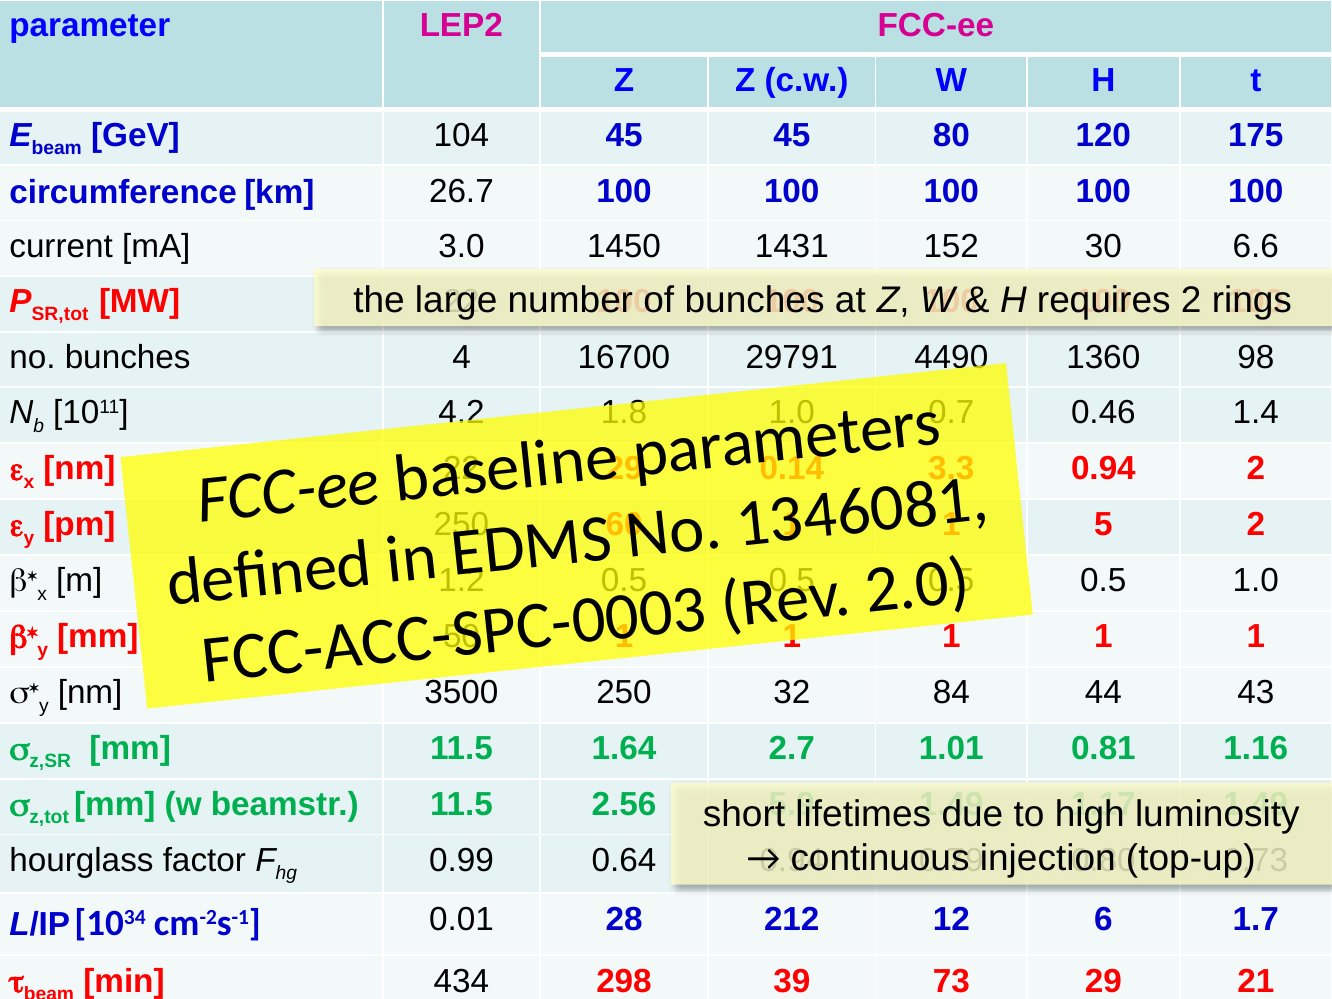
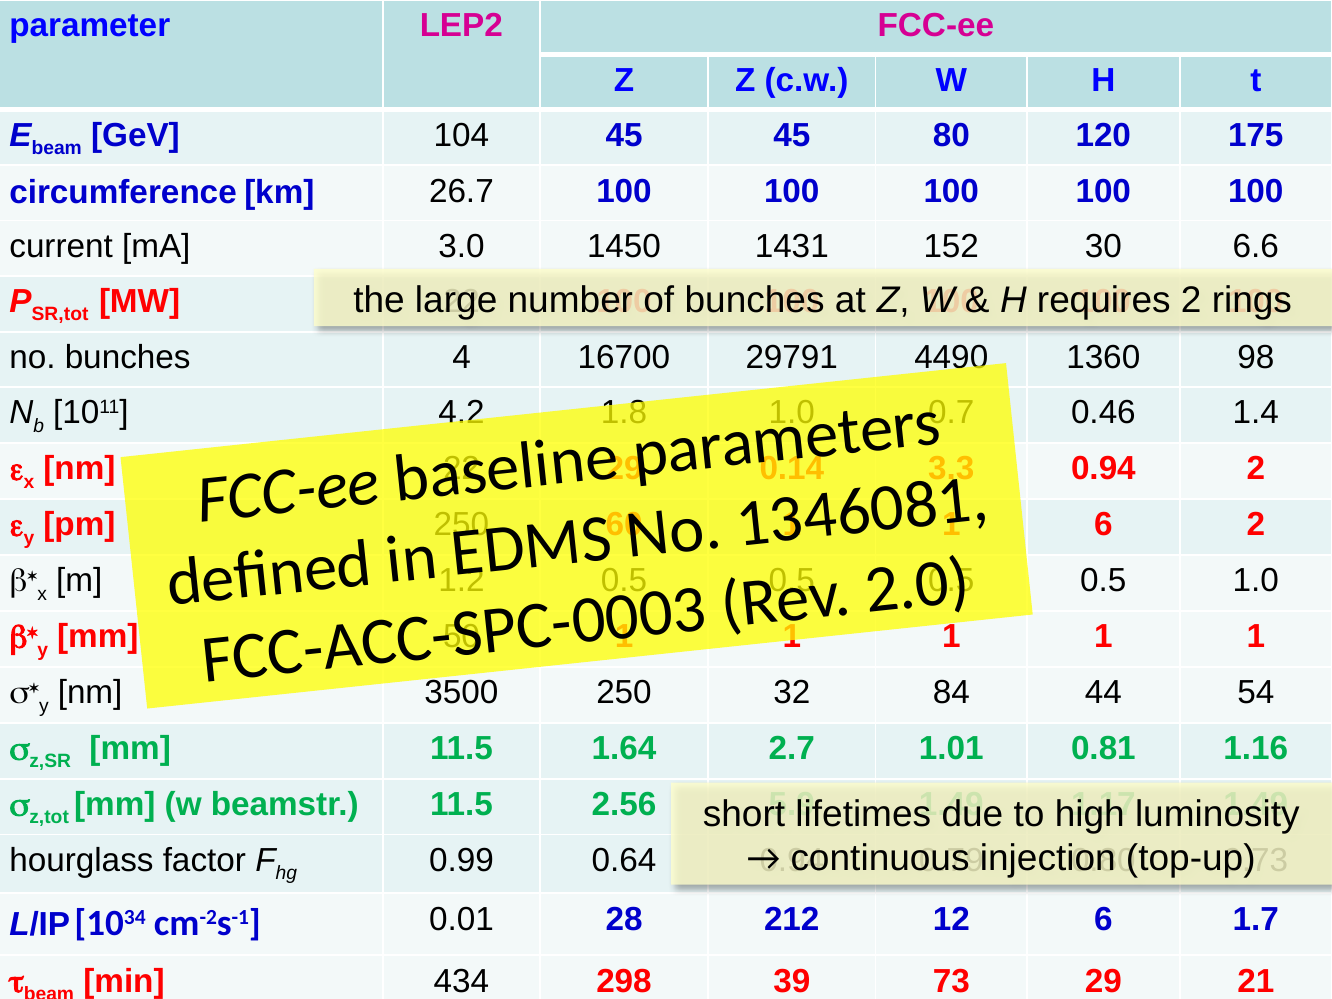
5: 5 -> 6 (1103, 525)
43: 43 -> 54 (1256, 693)
